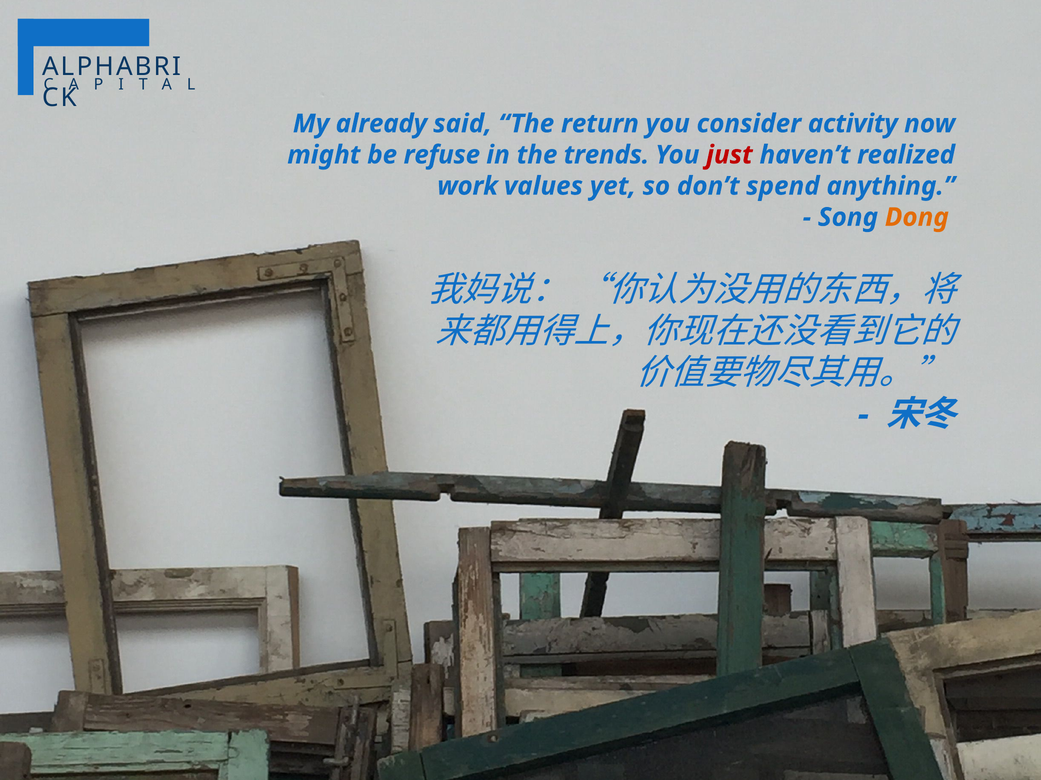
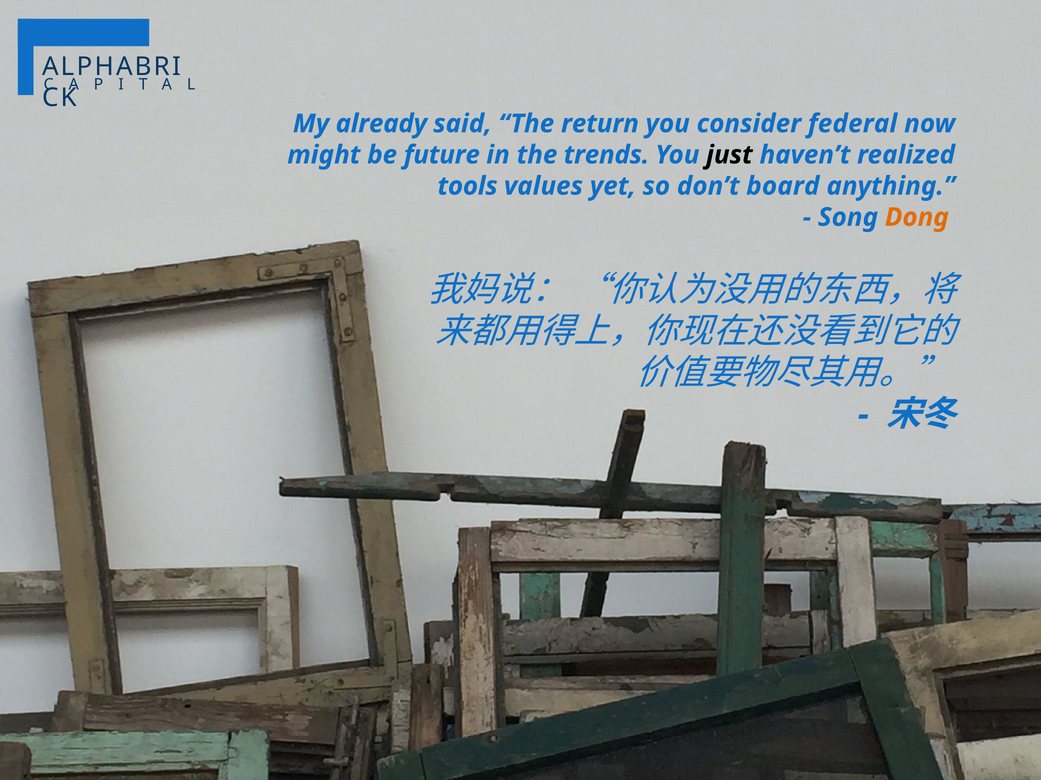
activity: activity -> federal (853, 124)
refuse: refuse -> future (442, 155)
just colour: red -> black (729, 155)
work: work -> tools (468, 186)
spend: spend -> board (783, 186)
